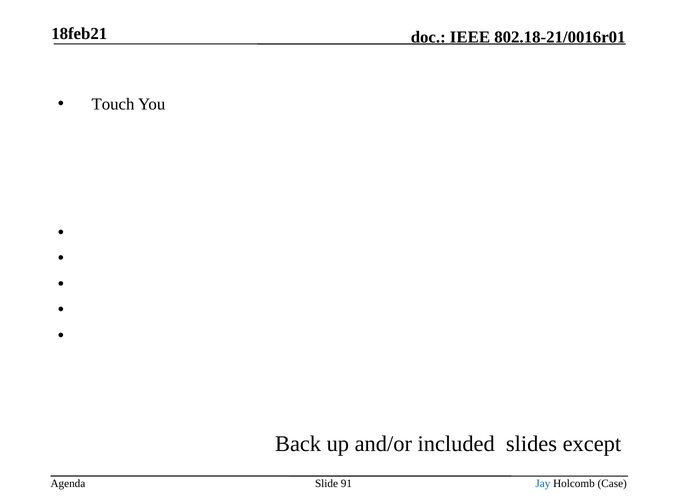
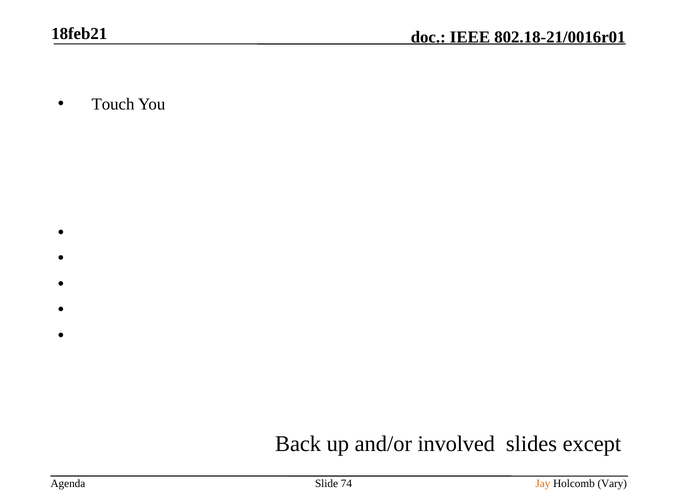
included: included -> involved (456, 445)
91: 91 -> 74 (346, 484)
Jay colour: blue -> orange (543, 484)
Case: Case -> Vary (612, 484)
